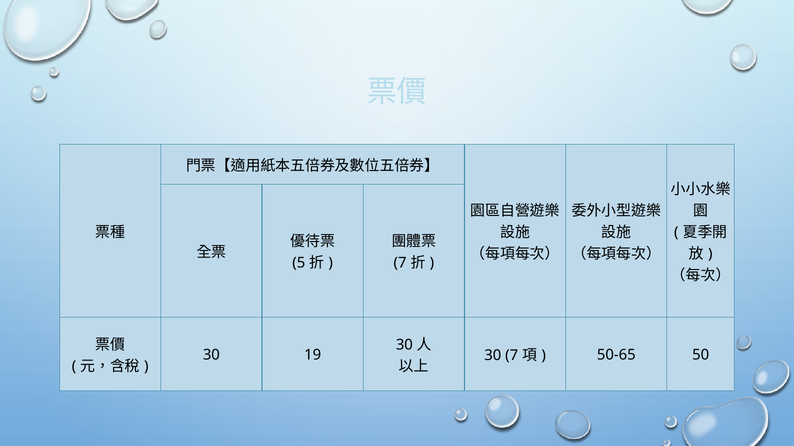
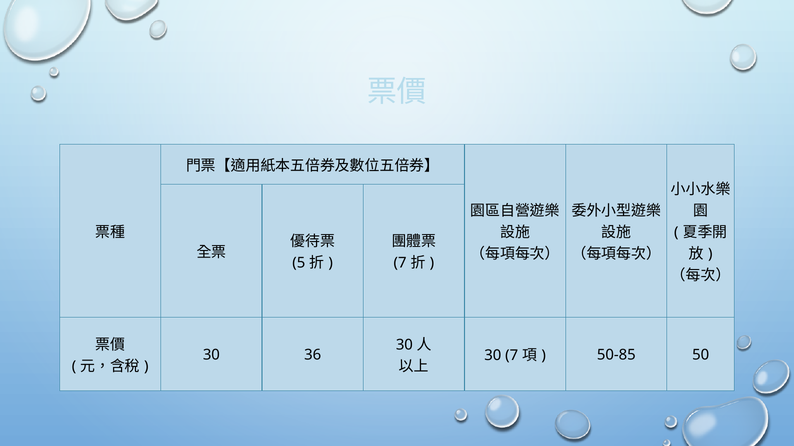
19: 19 -> 36 (313, 355)
50-65: 50-65 -> 50-85 (616, 355)
